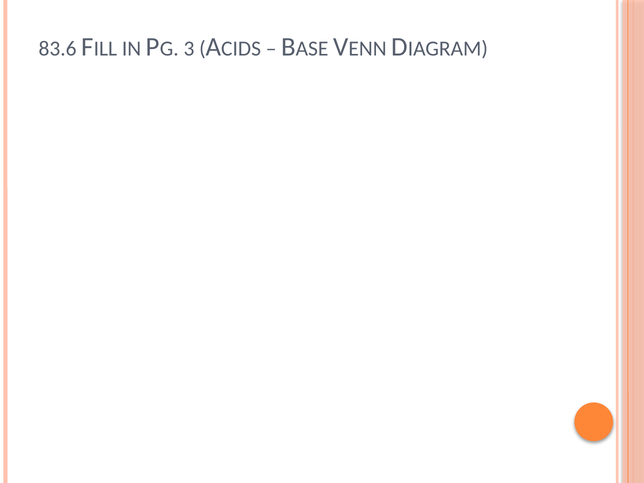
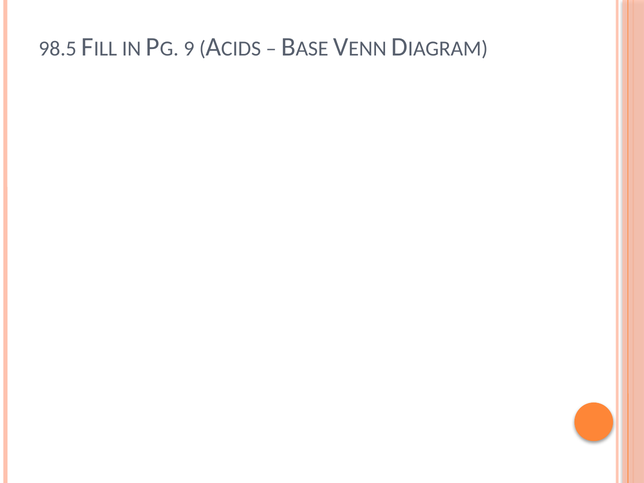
83.6: 83.6 -> 98.5 (58, 49)
3: 3 -> 9 (189, 49)
